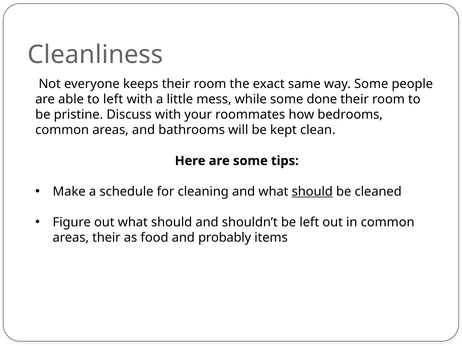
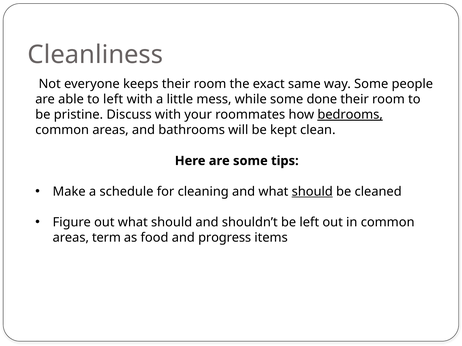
bedrooms underline: none -> present (350, 115)
areas their: their -> term (106, 238)
probably: probably -> progress (225, 238)
